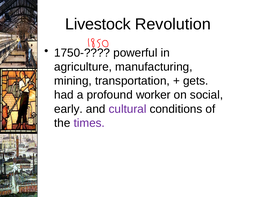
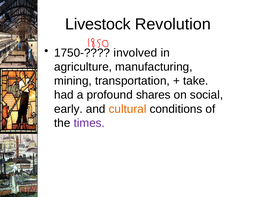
powerful: powerful -> involved (135, 53)
gets: gets -> take (196, 81)
worker: worker -> shares (153, 95)
cultural colour: purple -> orange (128, 109)
